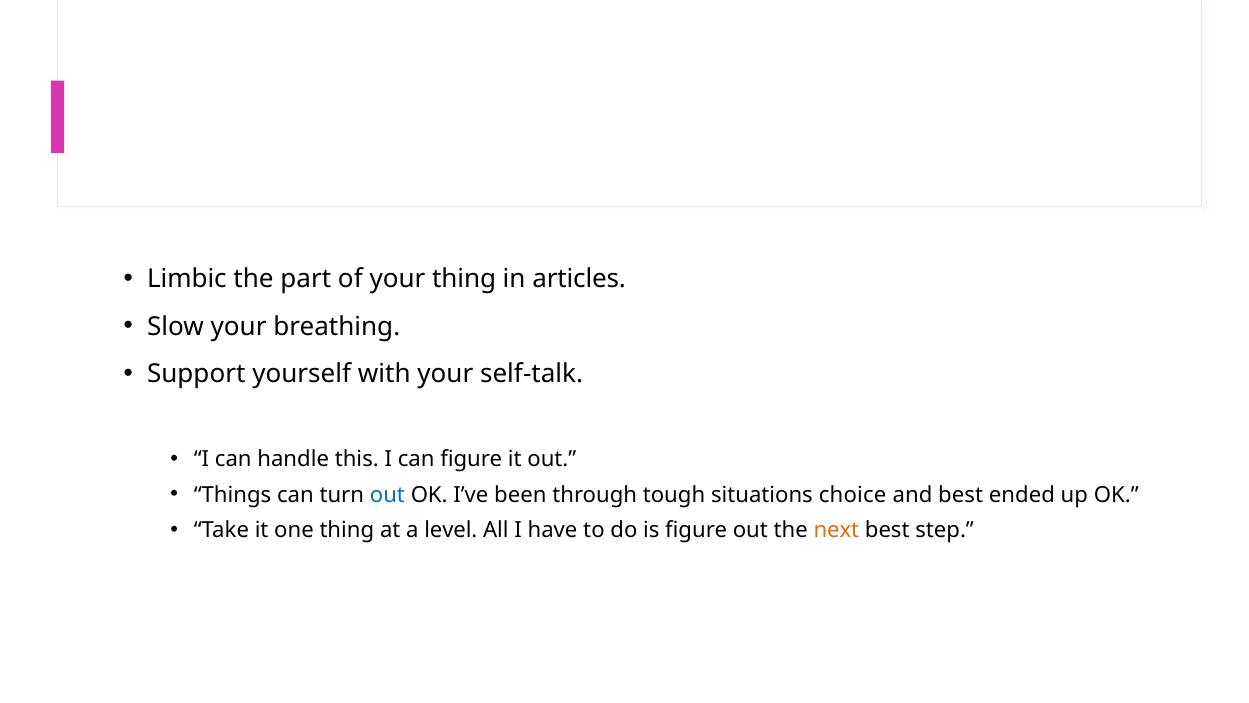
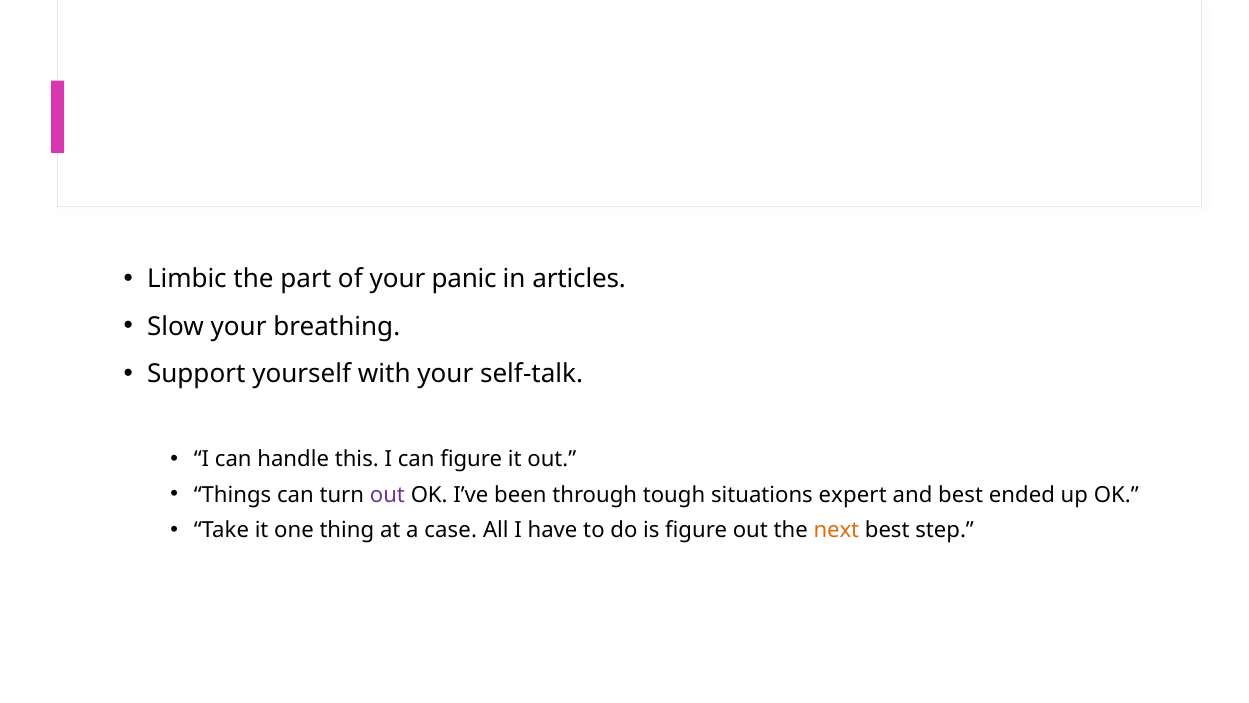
your thing: thing -> panic (464, 279)
out colour: blue -> purple (387, 495)
choice: choice -> expert (853, 495)
level: level -> case (451, 530)
